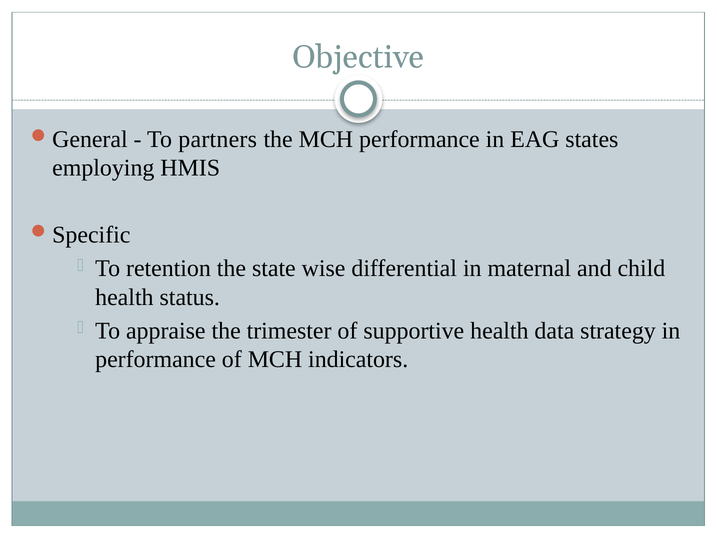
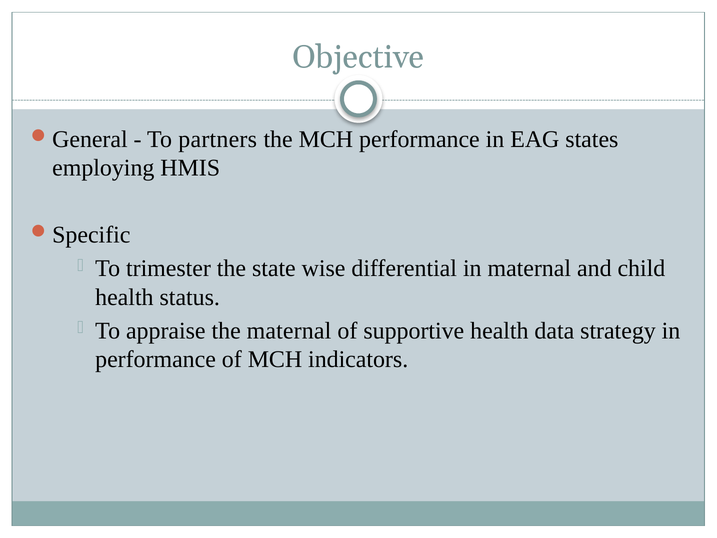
retention: retention -> trimester (168, 268)
the trimester: trimester -> maternal (289, 330)
